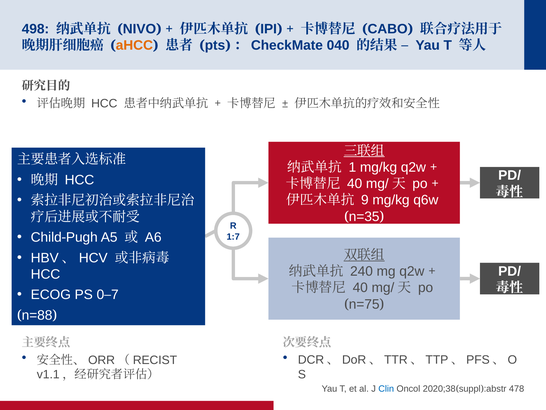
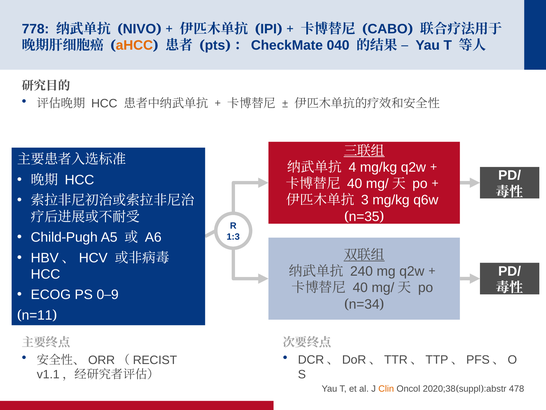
498: 498 -> 778 (35, 29)
1: 1 -> 4 (352, 167)
9: 9 -> 3 (365, 200)
1:7: 1:7 -> 1:3 (233, 237)
7: 7 -> 9 (115, 294)
n=75: n=75 -> n=34 (364, 304)
n=88: n=88 -> n=11 (37, 315)
Clin colour: blue -> orange (386, 388)
